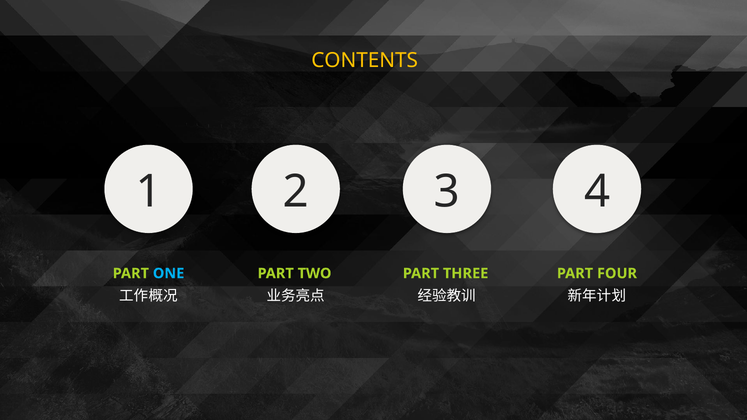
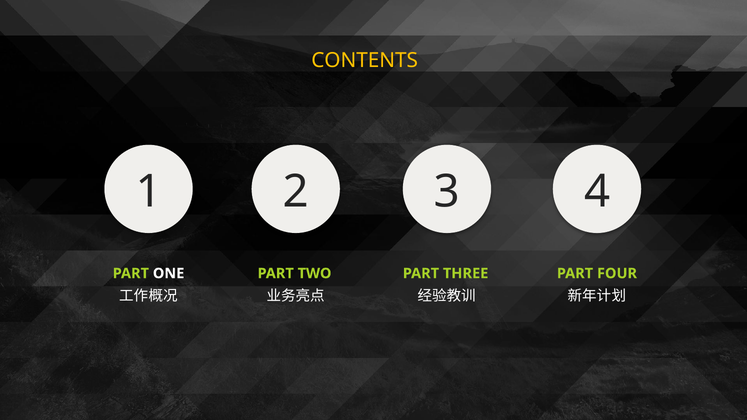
ONE colour: light blue -> white (169, 274)
